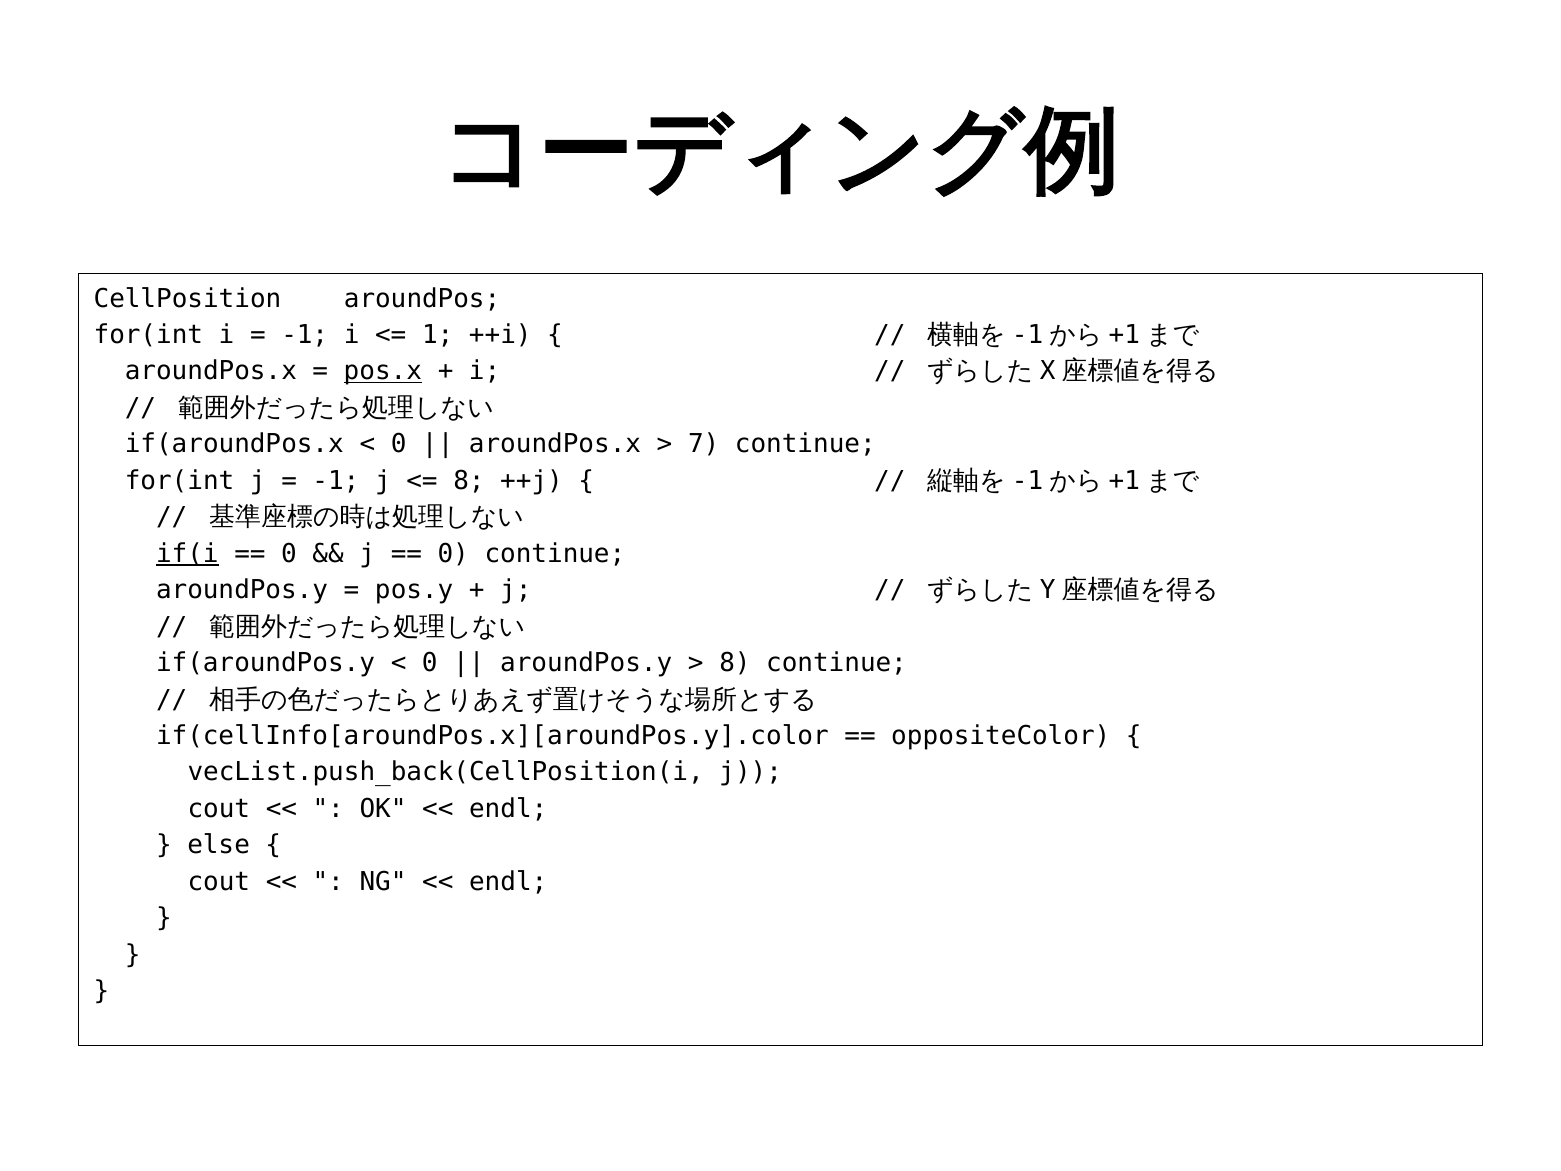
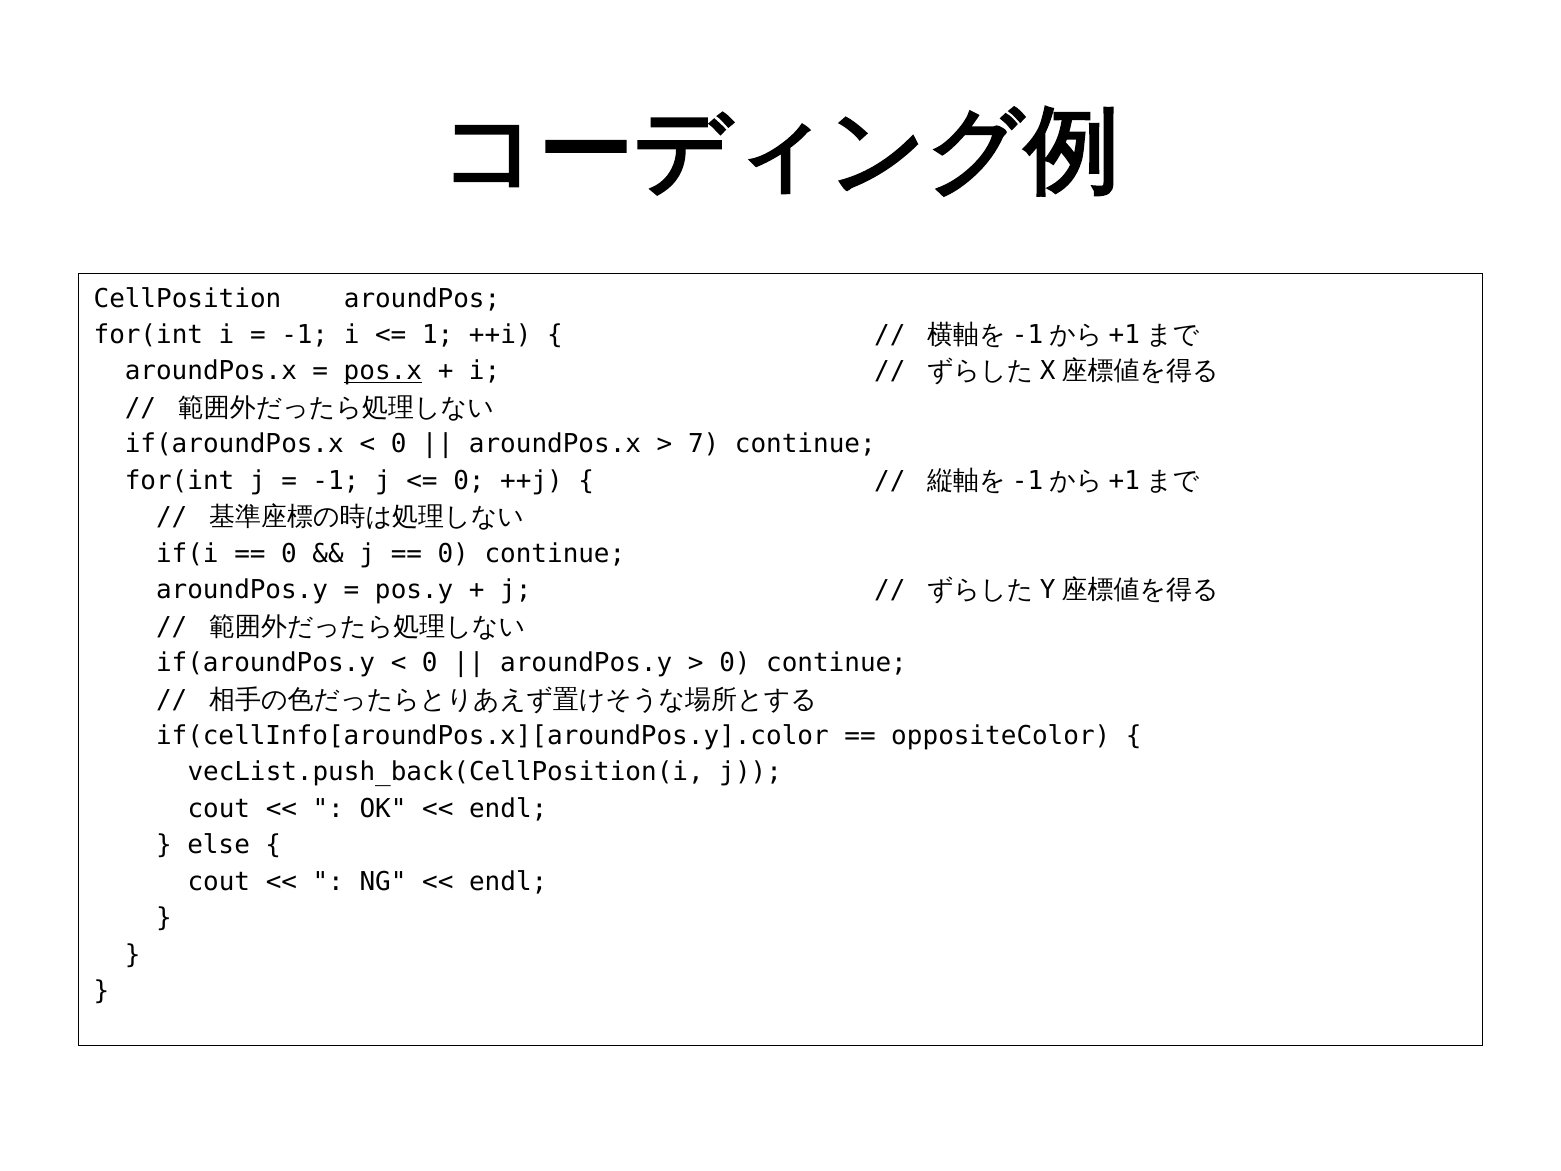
8: 8 -> 0 (469, 481)
if(i underline: present -> none (187, 554)
8: 8 -> 0 (735, 663)
